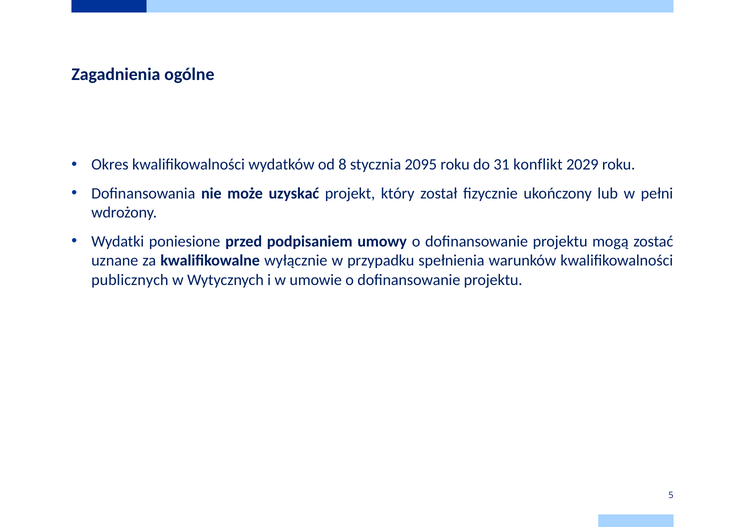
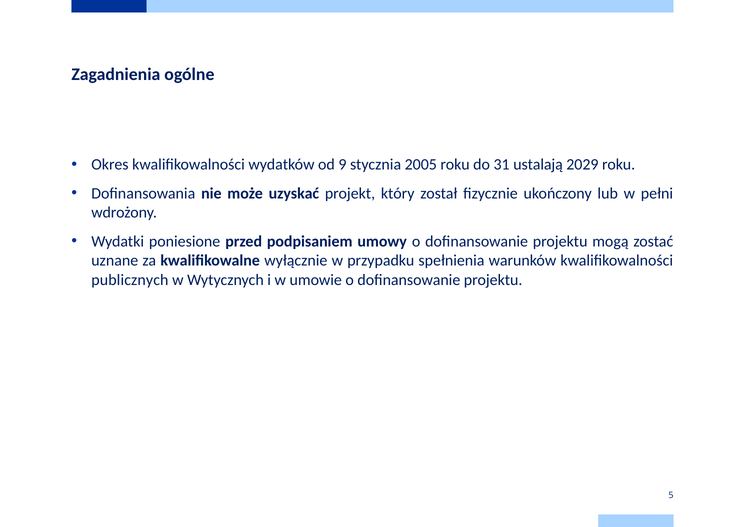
8: 8 -> 9 (342, 165)
2095: 2095 -> 2005 (421, 165)
konflikt: konflikt -> ustalają (538, 165)
